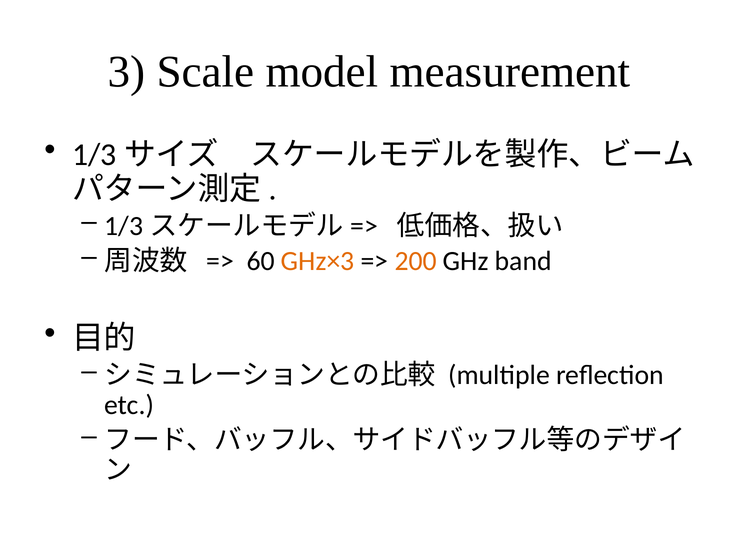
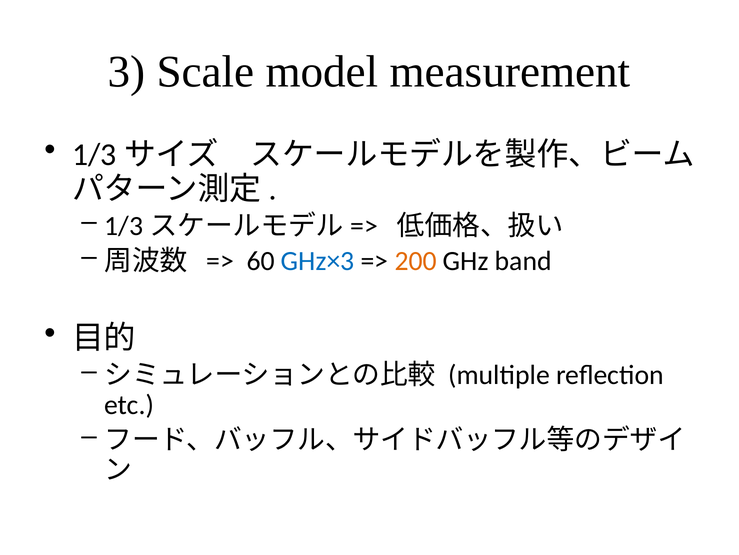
GHz×3 colour: orange -> blue (318, 261)
